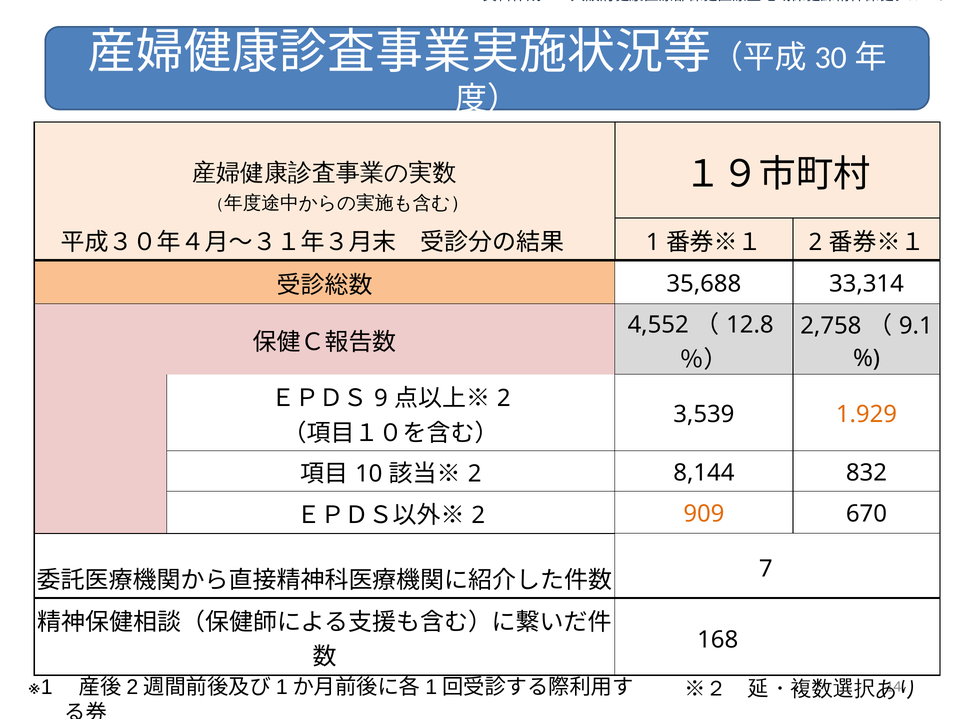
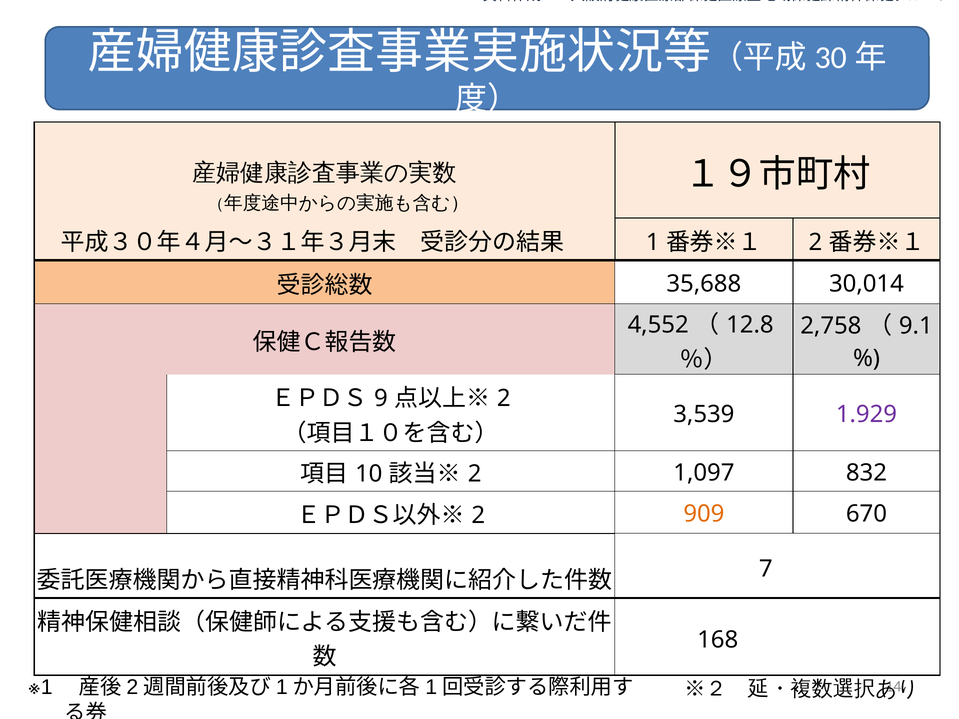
33,314: 33,314 -> 30,014 (866, 284)
1.929 colour: orange -> purple (866, 415)
8,144: 8,144 -> 1,097 (704, 473)
